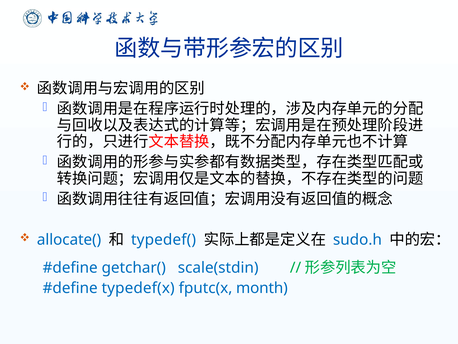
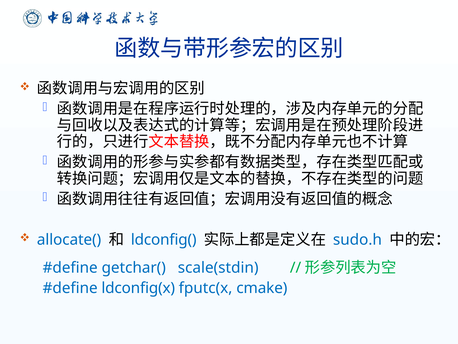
typedef(: typedef( -> ldconfig( (164, 239)
typedef(x: typedef(x -> ldconfig(x (138, 288)
month: month -> cmake (262, 288)
